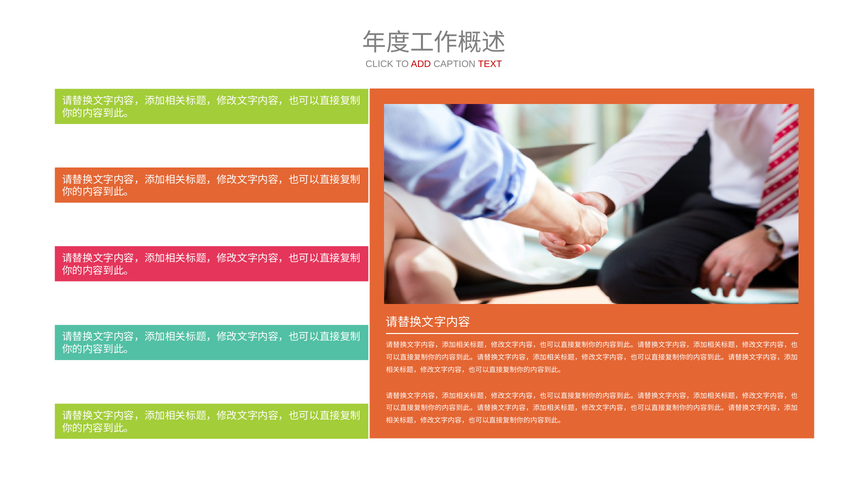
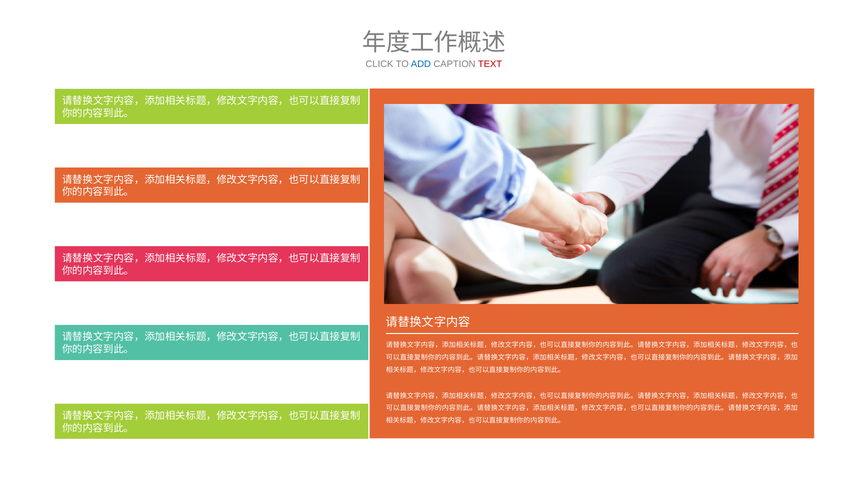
ADD colour: red -> blue (421, 64)
